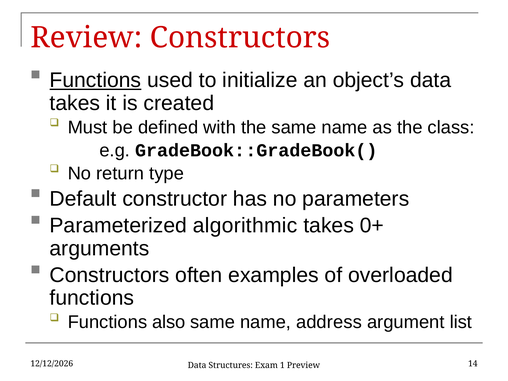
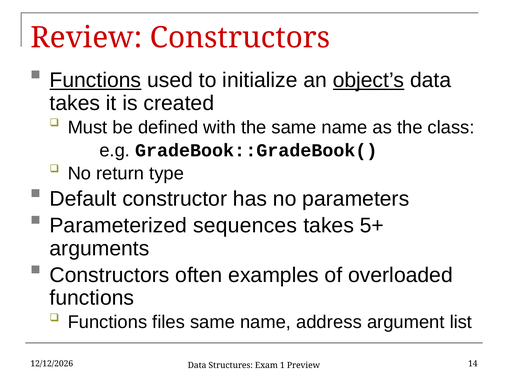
object’s underline: none -> present (369, 80)
algorithmic: algorithmic -> sequences (245, 226)
0+: 0+ -> 5+ (372, 226)
also: also -> files (169, 322)
